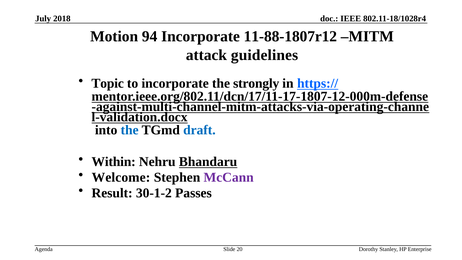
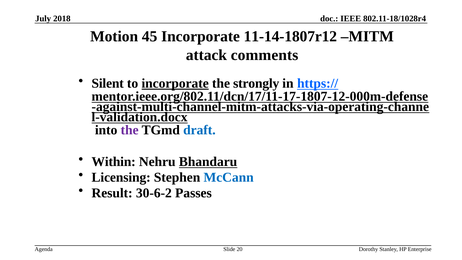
94: 94 -> 45 (150, 37)
11-88-1807r12: 11-88-1807r12 -> 11-14-1807r12 (290, 37)
guidelines: guidelines -> comments (265, 55)
Topic: Topic -> Silent (108, 83)
incorporate underline: none -> present (175, 83)
the colour: blue -> purple (130, 130)
Welcome: Welcome -> Licensing (121, 177)
McCann colour: purple -> blue (229, 177)
30-1-2: 30-1-2 -> 30-6-2 (154, 193)
